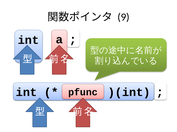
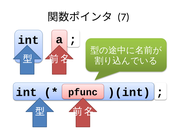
9: 9 -> 7 (123, 17)
